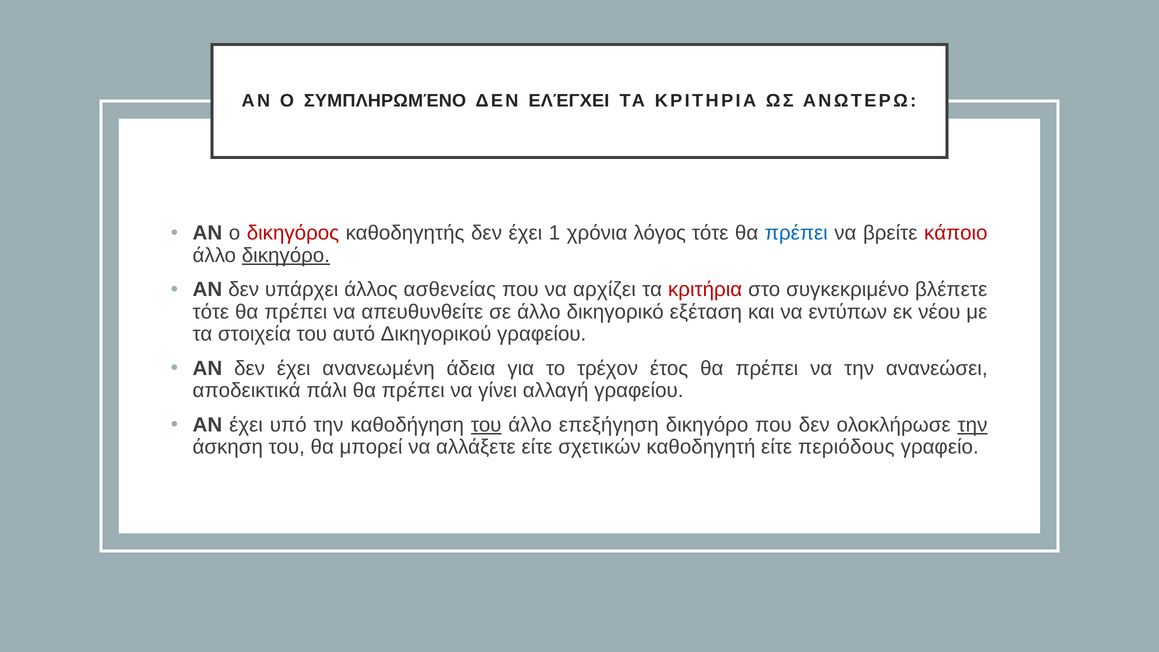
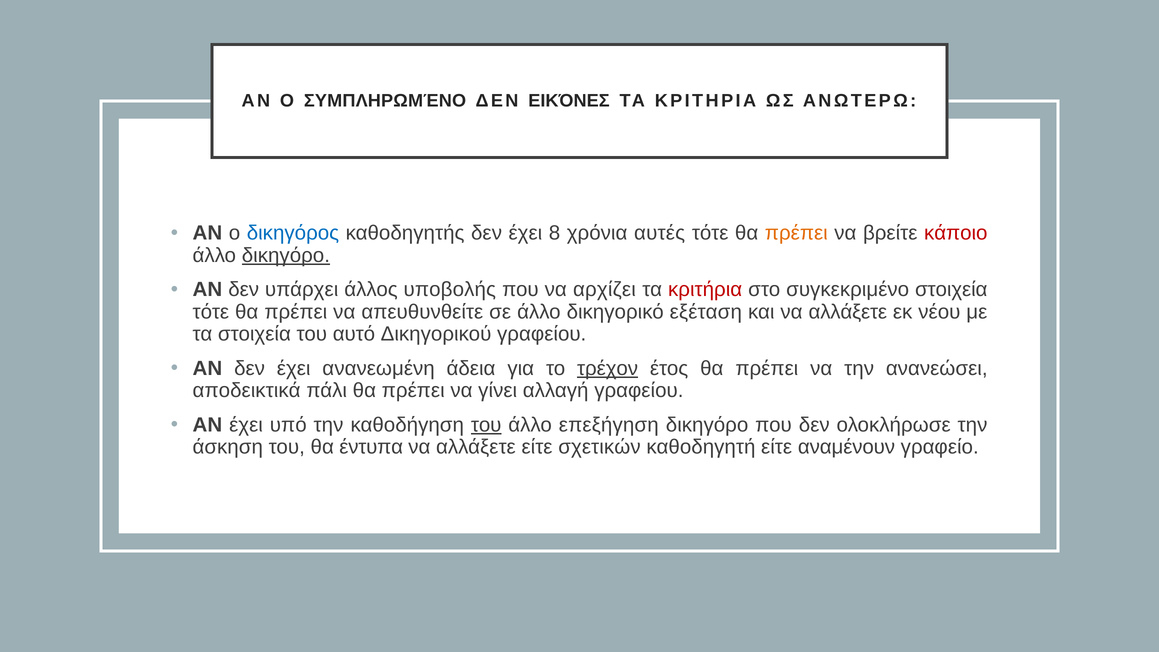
ΕΛΈΓΧΕΙ: ΕΛΈΓΧΕΙ -> ΕΙΚΌΝΕΣ (569, 101)
δικηγόρος colour: red -> blue (293, 233)
1: 1 -> 8 (554, 233)
λόγος: λόγος -> αυτές (660, 233)
πρέπει colour: blue -> orange (796, 233)
ασθενείας: ασθενείας -> υποβολής (450, 290)
συγκεκριμένο βλέπετε: βλέπετε -> στοιχεία (951, 290)
και να εντύπων: εντύπων -> αλλάξετε (848, 312)
τρέχον underline: none -> present (608, 368)
την underline: present -> none (972, 425)
μπορεί: μπορεί -> έντυπα (371, 447)
περιόδους: περιόδους -> αναμένουν (846, 447)
